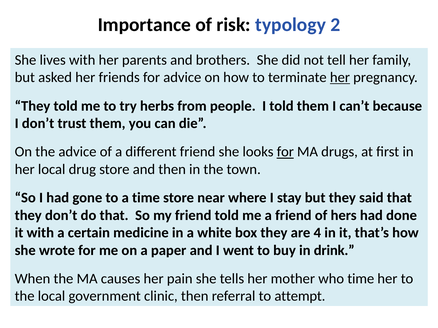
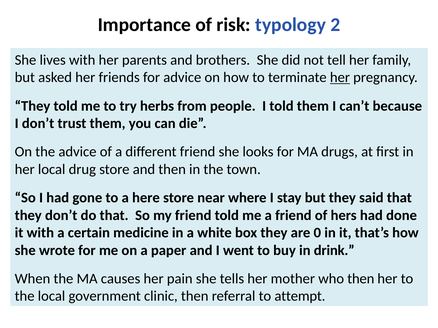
for underline: present -> none (285, 152)
a time: time -> here (146, 198)
4: 4 -> 0 (317, 233)
who time: time -> then (361, 279)
